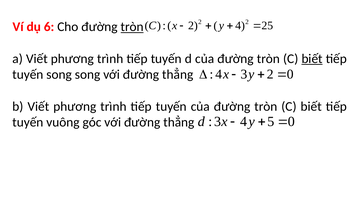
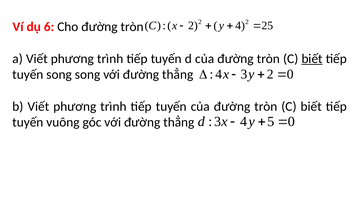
tròn underline: present -> none (132, 27)
